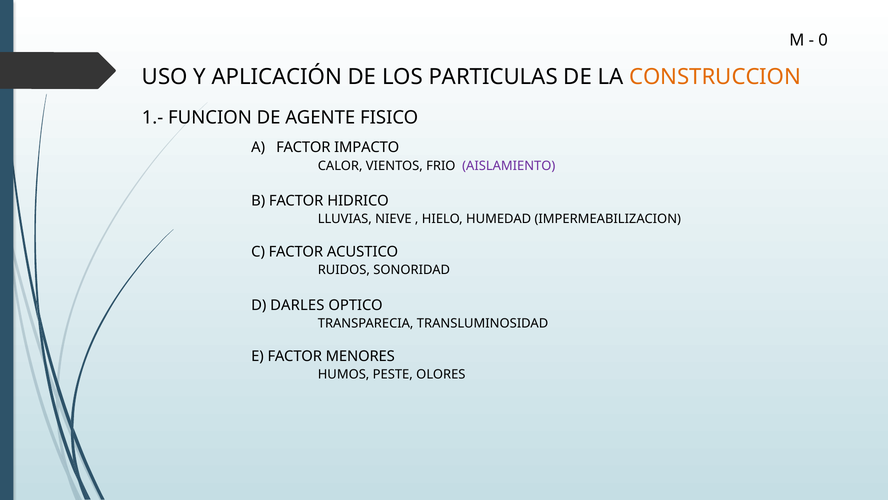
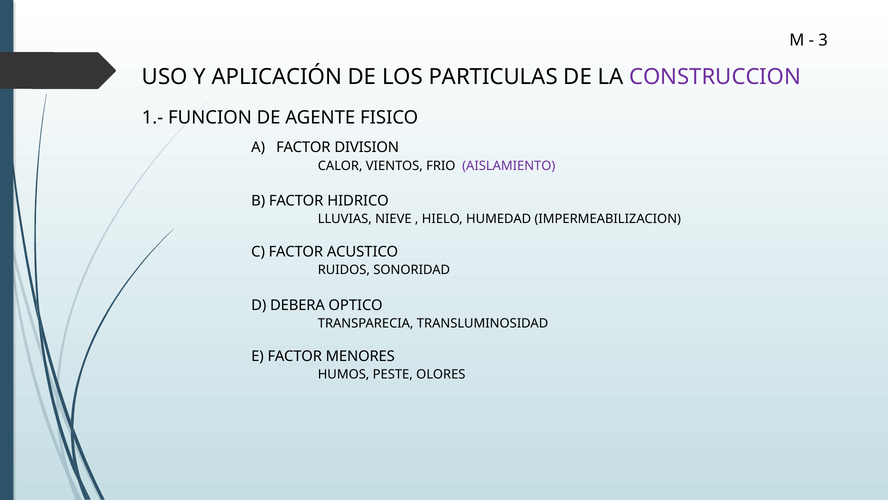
0: 0 -> 3 (823, 40)
CONSTRUCCION colour: orange -> purple (715, 77)
IMPACTO: IMPACTO -> DIVISION (367, 147)
DARLES: DARLES -> DEBERA (297, 305)
